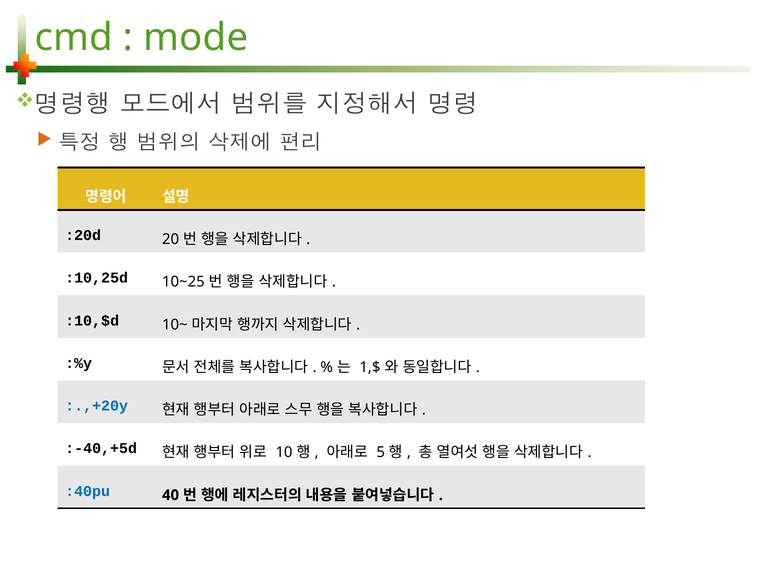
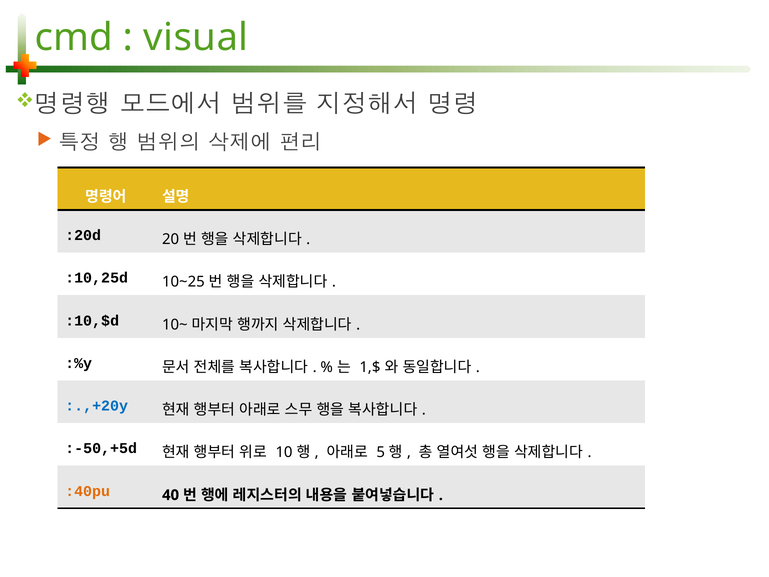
mode: mode -> visual (196, 37)
:-40,+5d: :-40,+5d -> :-50,+5d (101, 448)
:40pu colour: blue -> orange (88, 491)
